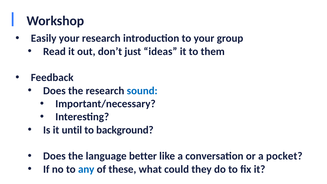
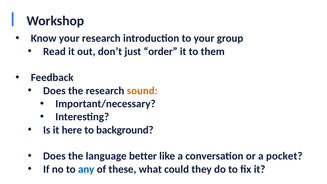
Easily: Easily -> Know (44, 38)
ideas: ideas -> order (161, 51)
sound colour: blue -> orange (142, 91)
until: until -> here (72, 130)
